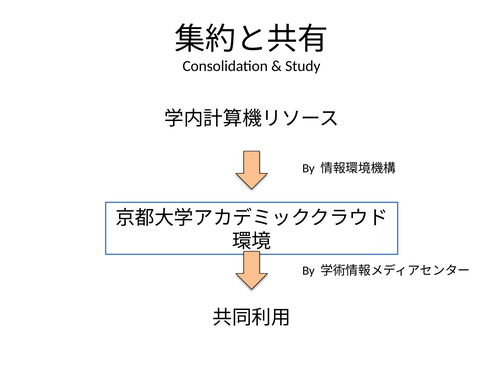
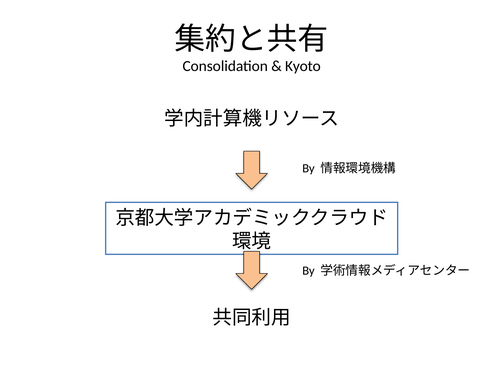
Study: Study -> Kyoto (303, 66)
